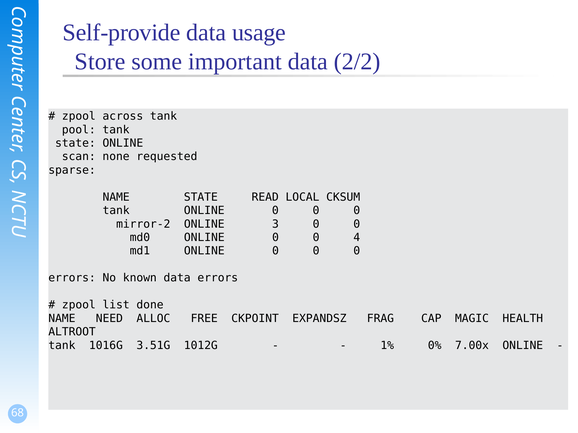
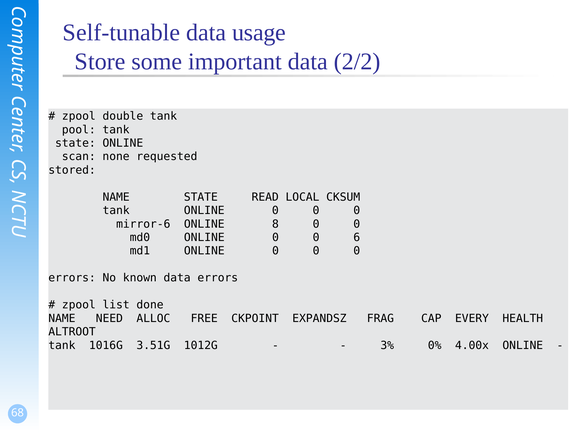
Self-provide: Self-provide -> Self-tunable (121, 33)
across: across -> double (123, 116)
sparse: sparse -> stored (72, 170)
mirror-2: mirror-2 -> mirror-6 (143, 224)
3: 3 -> 8 (275, 224)
4: 4 -> 6 (357, 238)
MAGIC: MAGIC -> EVERY (472, 319)
1%: 1% -> 3% (387, 346)
7.00x: 7.00x -> 4.00x (472, 346)
